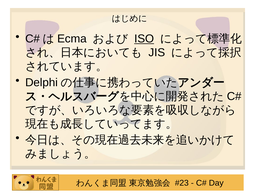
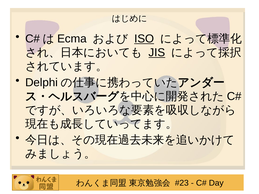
JIS underline: none -> present (157, 53)
